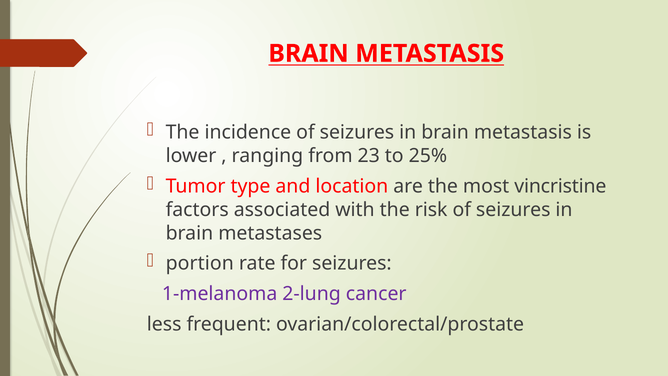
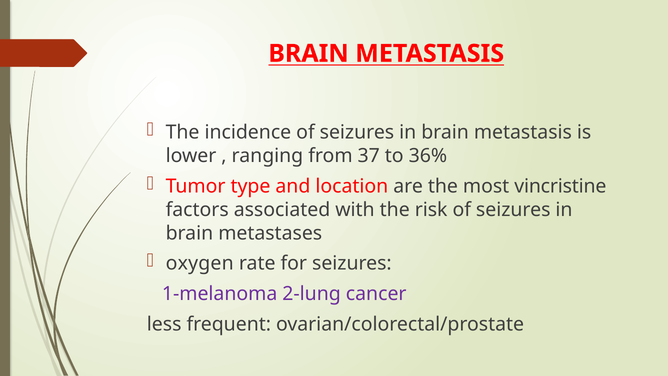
23: 23 -> 37 (369, 156)
25%: 25% -> 36% (428, 156)
portion: portion -> oxygen (200, 263)
